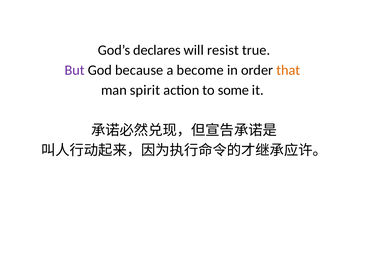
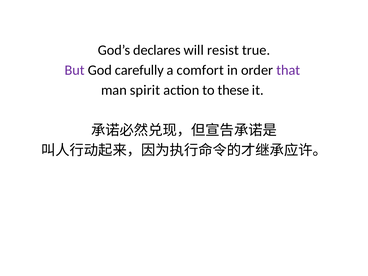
because: because -> carefully (139, 70)
become: become -> comfort (200, 70)
that colour: orange -> purple (288, 70)
some: some -> these (233, 90)
